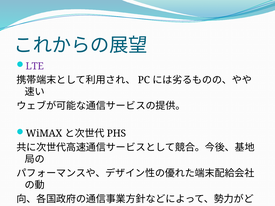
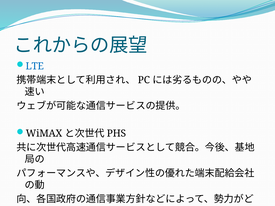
LTE colour: purple -> blue (35, 66)
